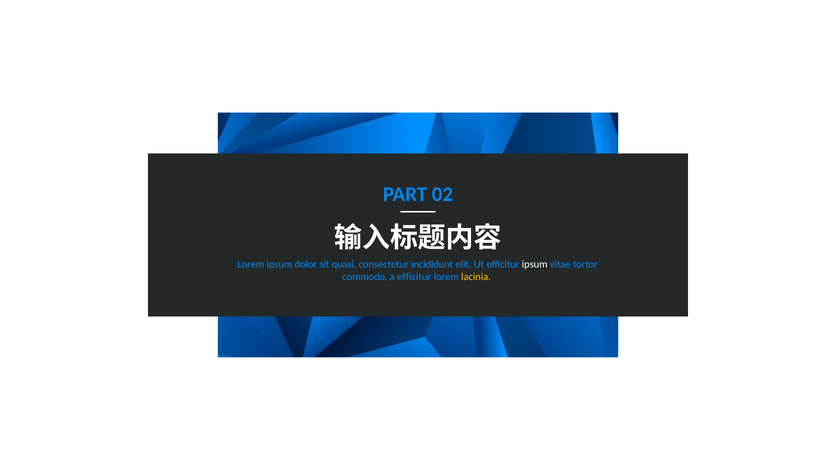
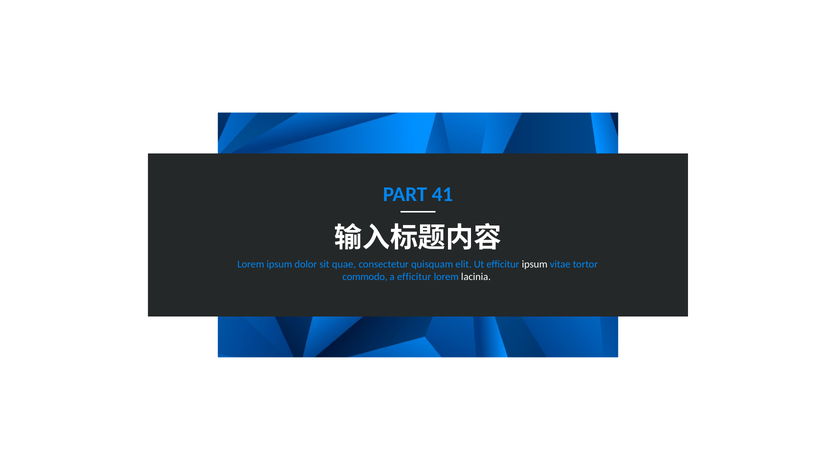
02: 02 -> 41 (442, 194)
quasi: quasi -> quae (344, 264)
incididunt: incididunt -> quisquam (432, 264)
lacinia colour: yellow -> white (476, 277)
